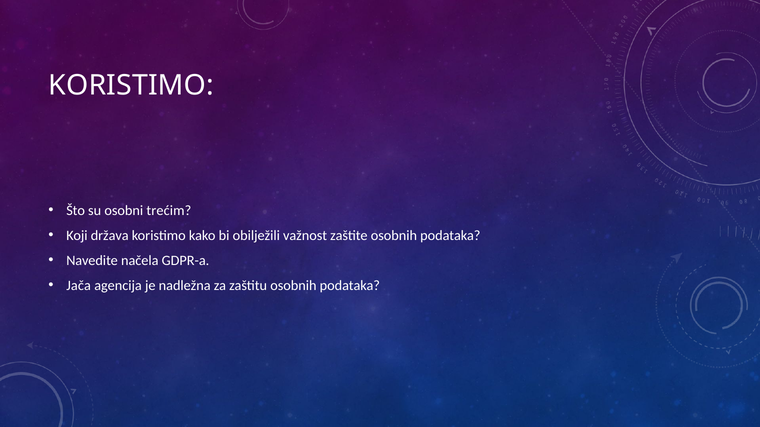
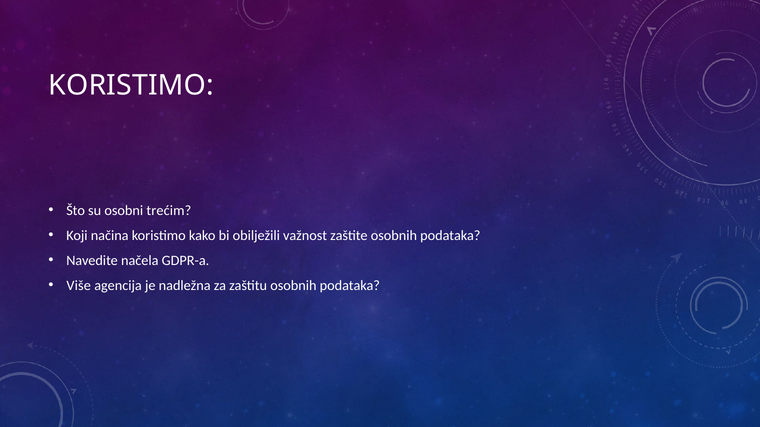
država: država -> načina (110, 236)
Jača: Jača -> Više (79, 286)
